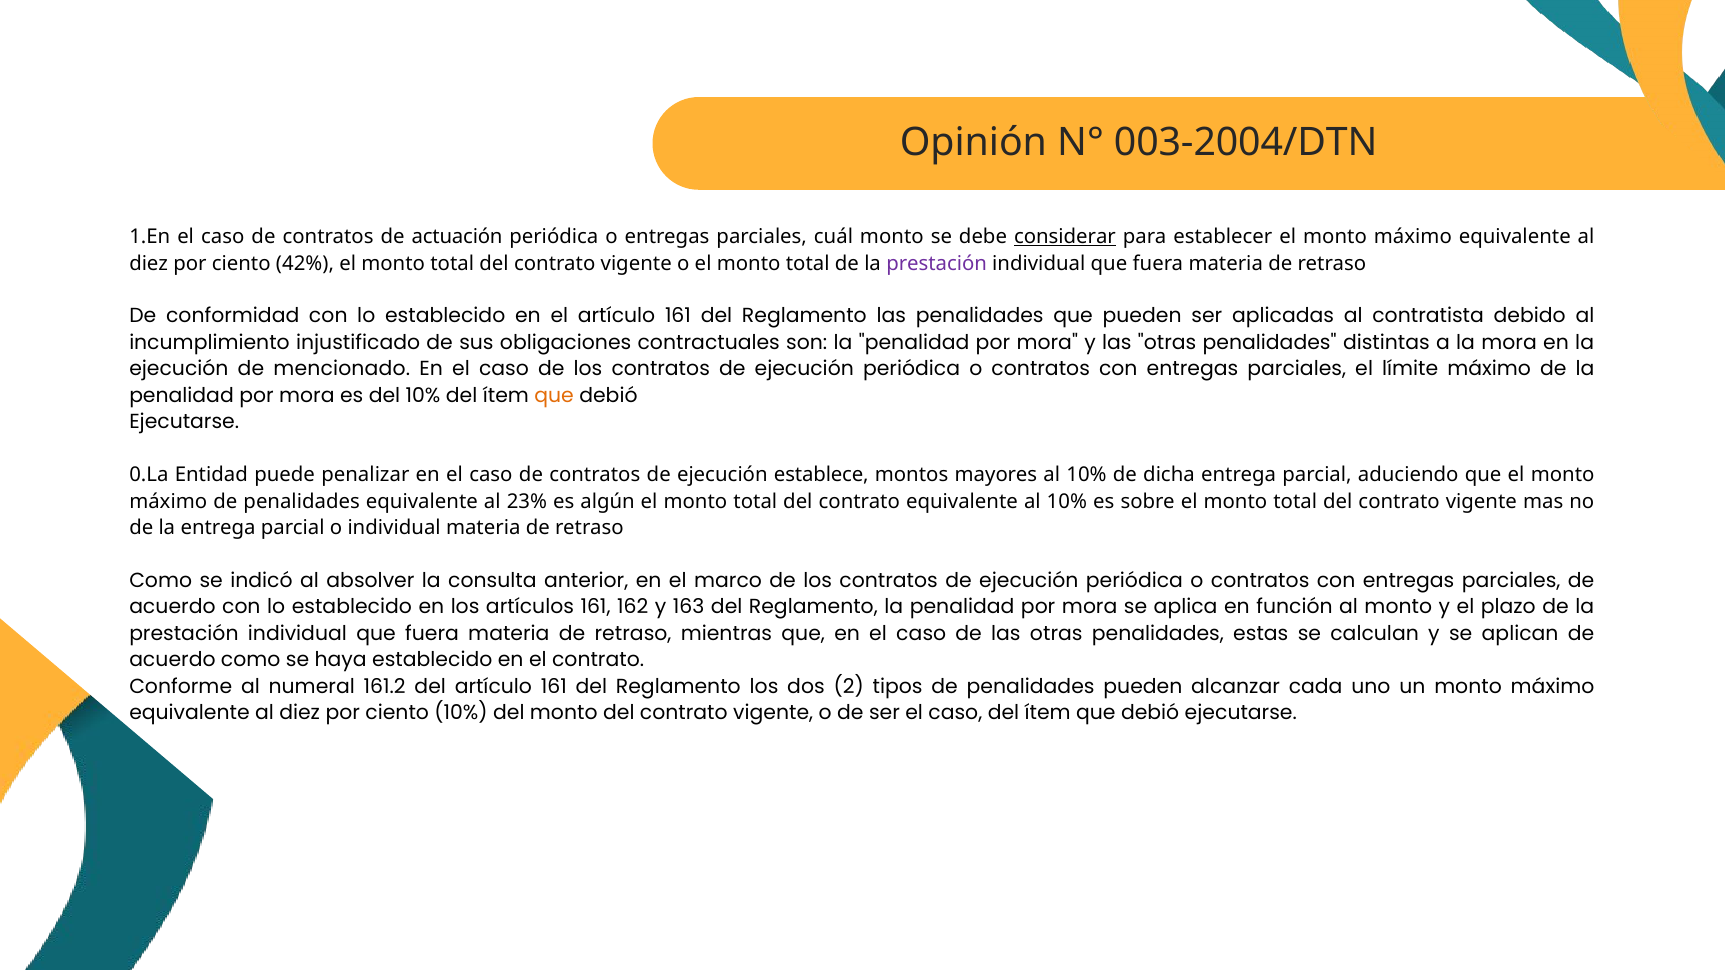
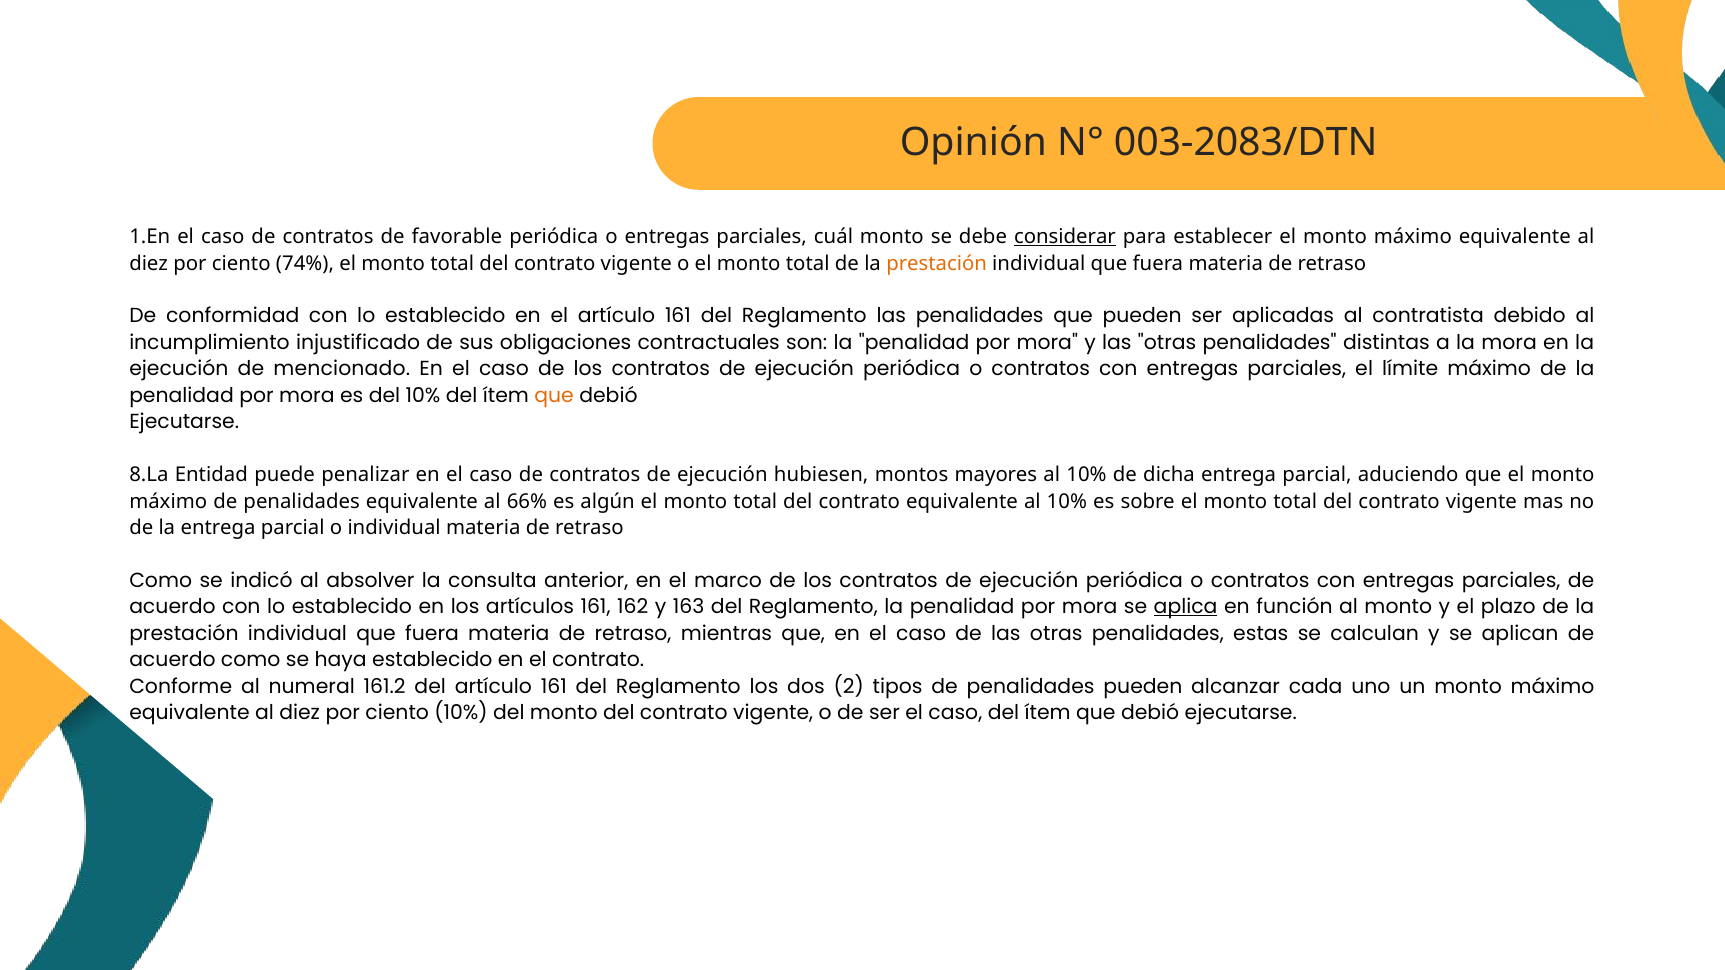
003-2004/DTN: 003-2004/DTN -> 003-2083/DTN (1246, 143)
actuación: actuación -> favorable (457, 237)
42%: 42% -> 74% (305, 263)
prestación colour: purple -> orange (937, 263)
0.La: 0.La -> 8.La (149, 475)
establece: establece -> hubiesen (821, 475)
23%: 23% -> 66% (527, 502)
aplica underline: none -> present (1186, 607)
